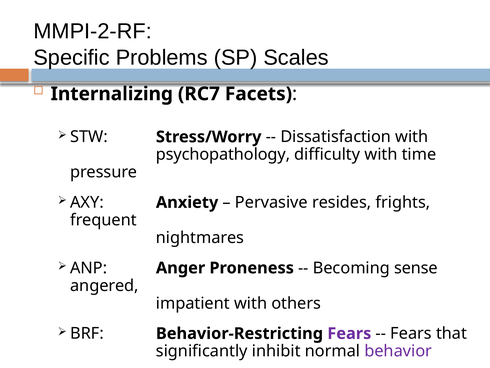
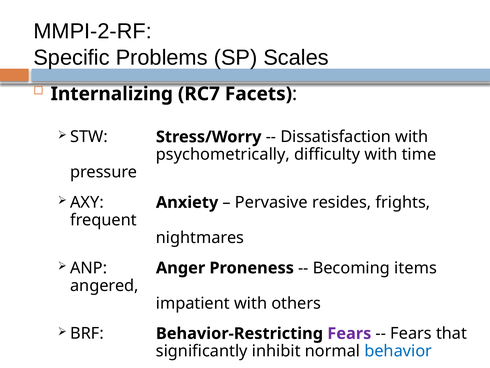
psychopathology: psychopathology -> psychometrically (223, 154)
sense: sense -> items (416, 268)
behavior colour: purple -> blue (398, 351)
